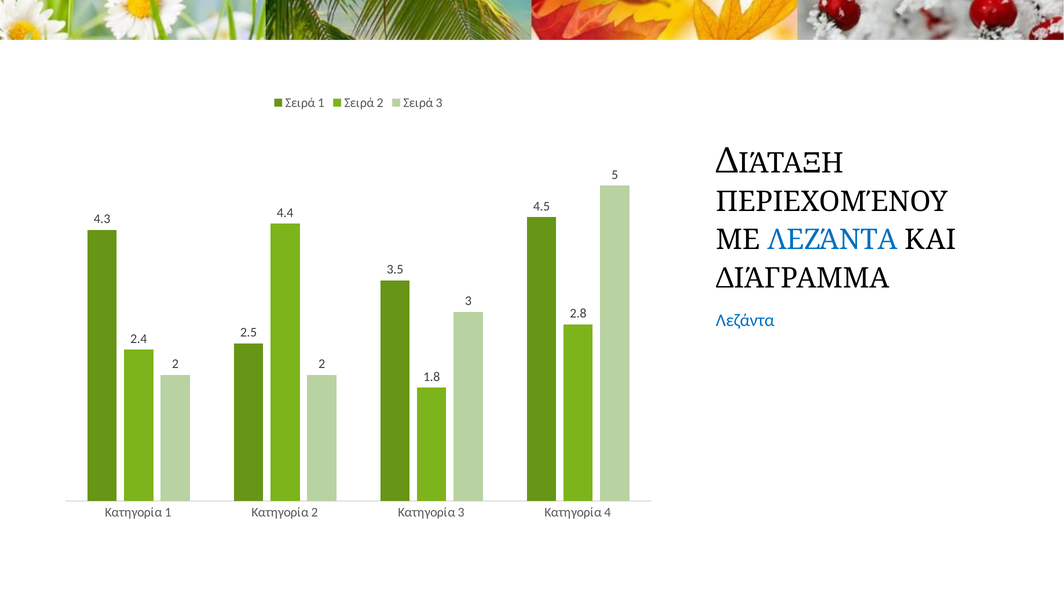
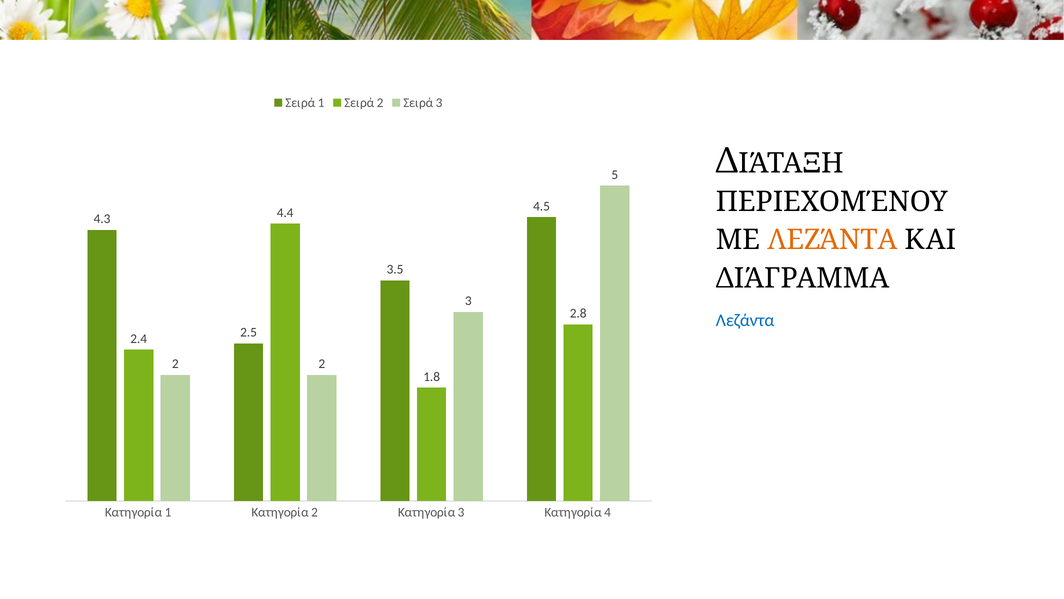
ΛΕΖΆΝΤΑ colour: blue -> orange (832, 240)
